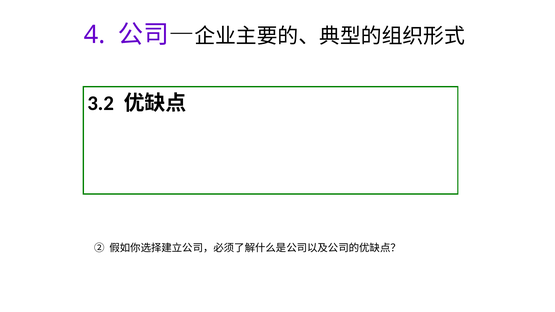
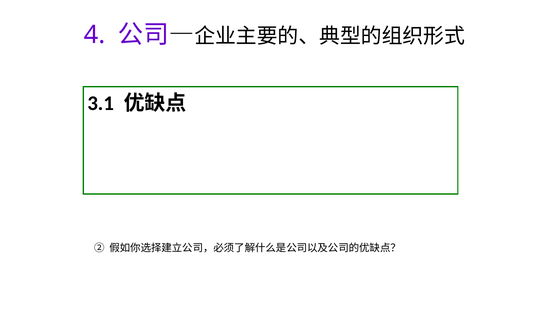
3.2: 3.2 -> 3.1 (101, 103)
